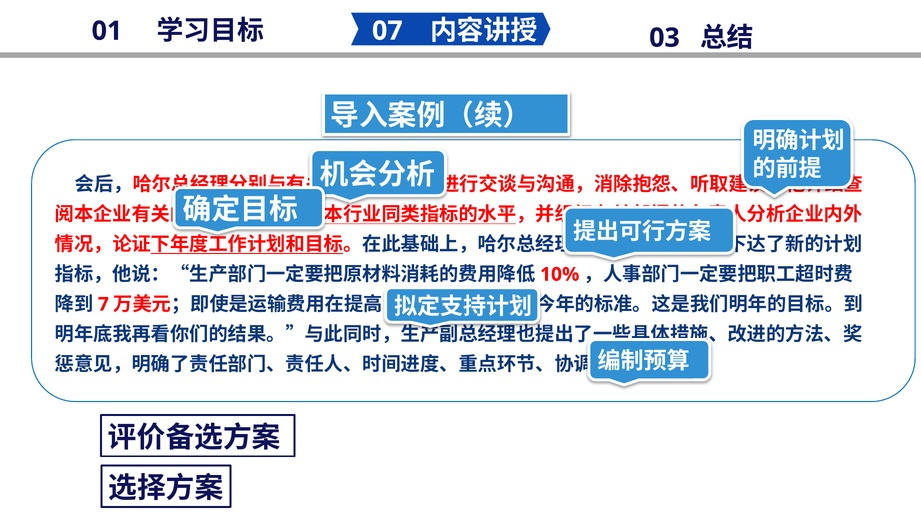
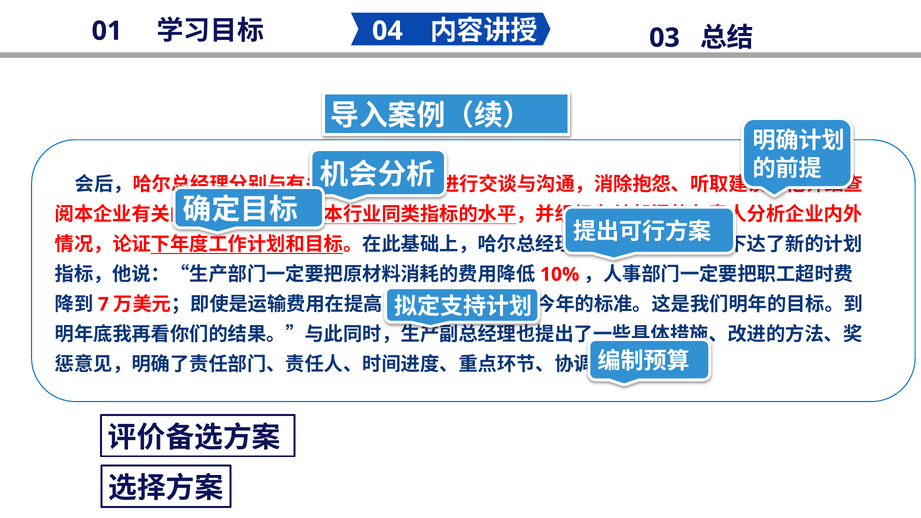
07: 07 -> 04 (387, 31)
